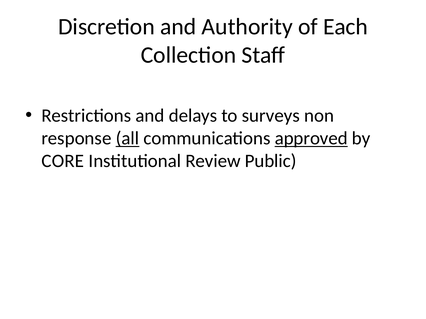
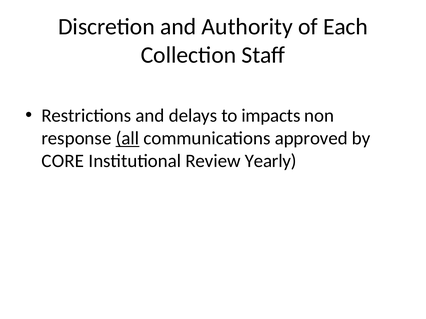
surveys: surveys -> impacts (271, 116)
approved underline: present -> none (311, 139)
Public: Public -> Yearly (271, 161)
